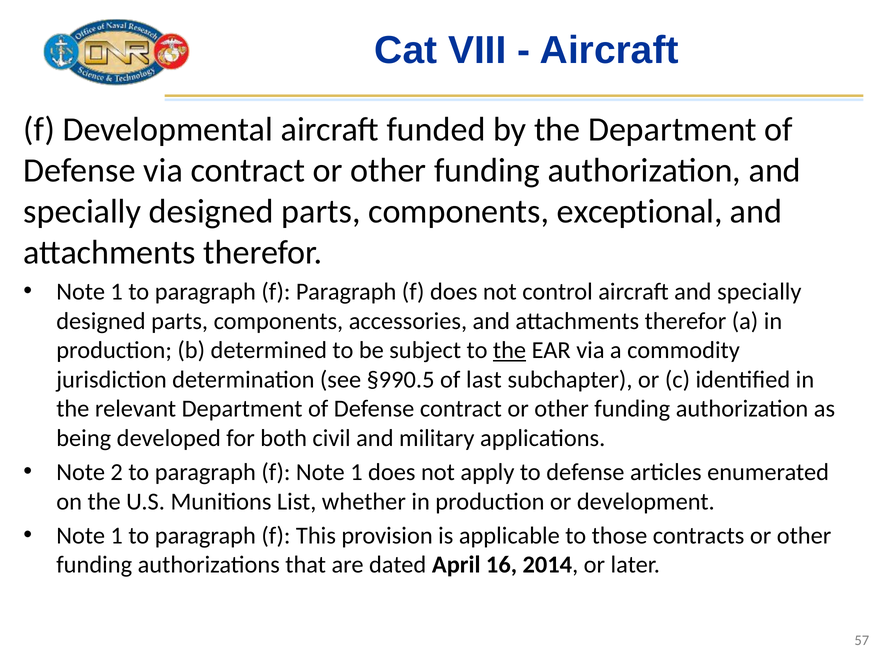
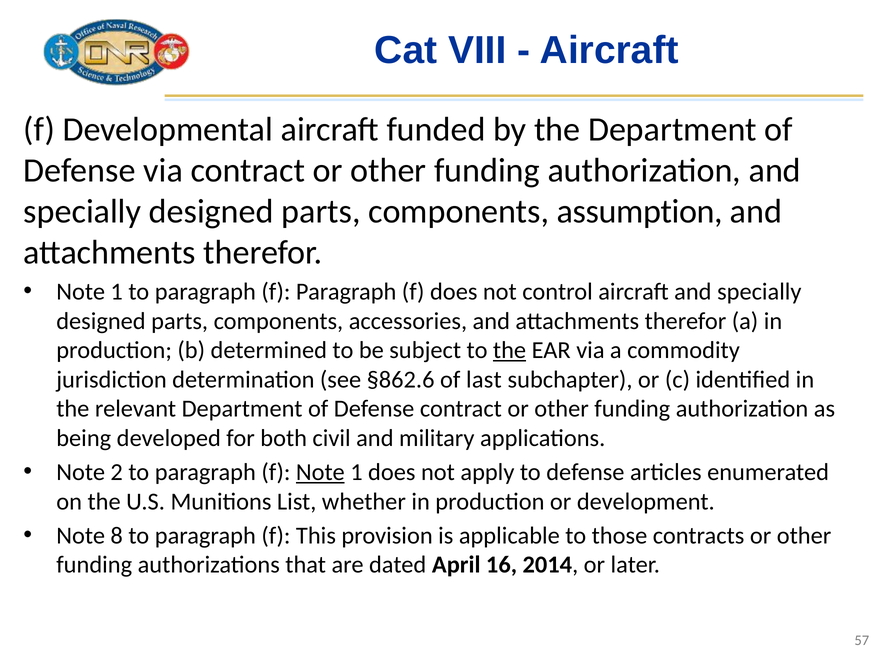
exceptional: exceptional -> assumption (640, 212)
§990.5: §990.5 -> §862.6 (401, 380)
Note underline: none -> present (320, 473)
1: 1 -> 8 (117, 536)
